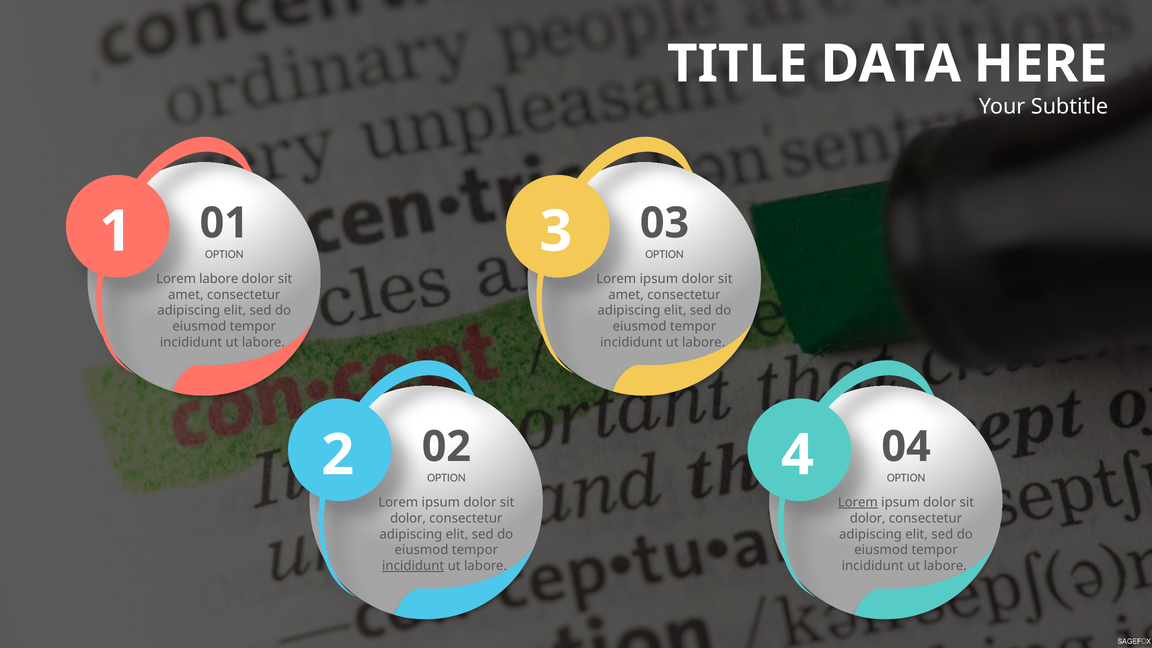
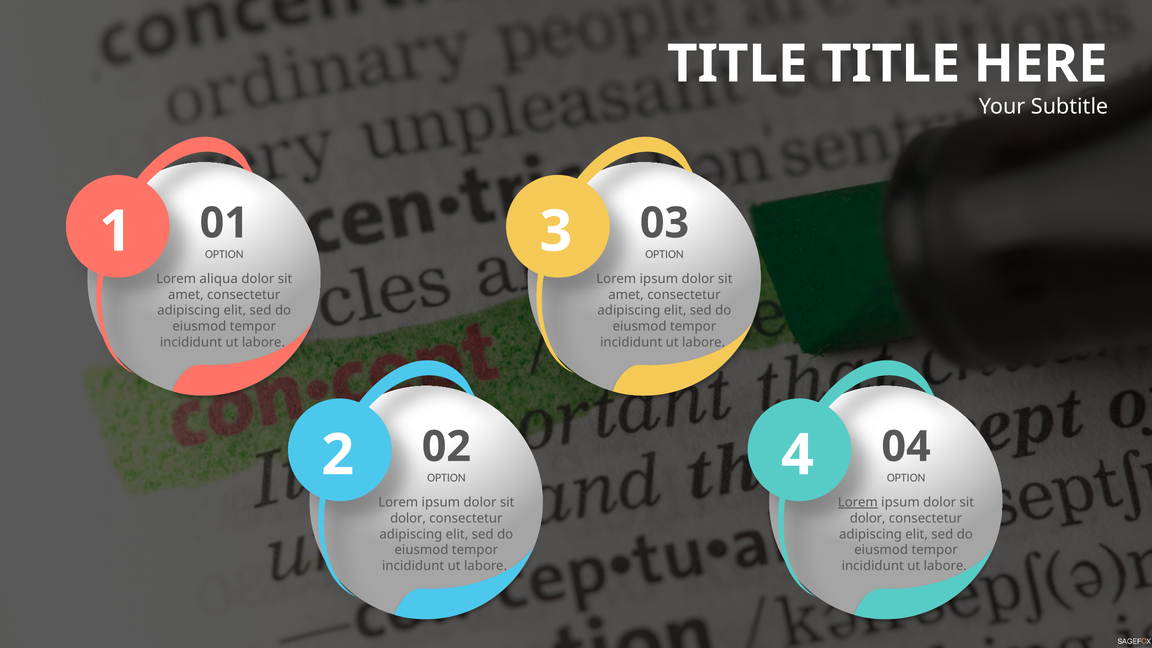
DATA: DATA -> TITLE (891, 64)
Lorem labore: labore -> aliqua (219, 279)
incididunt underline: present -> none (413, 566)
